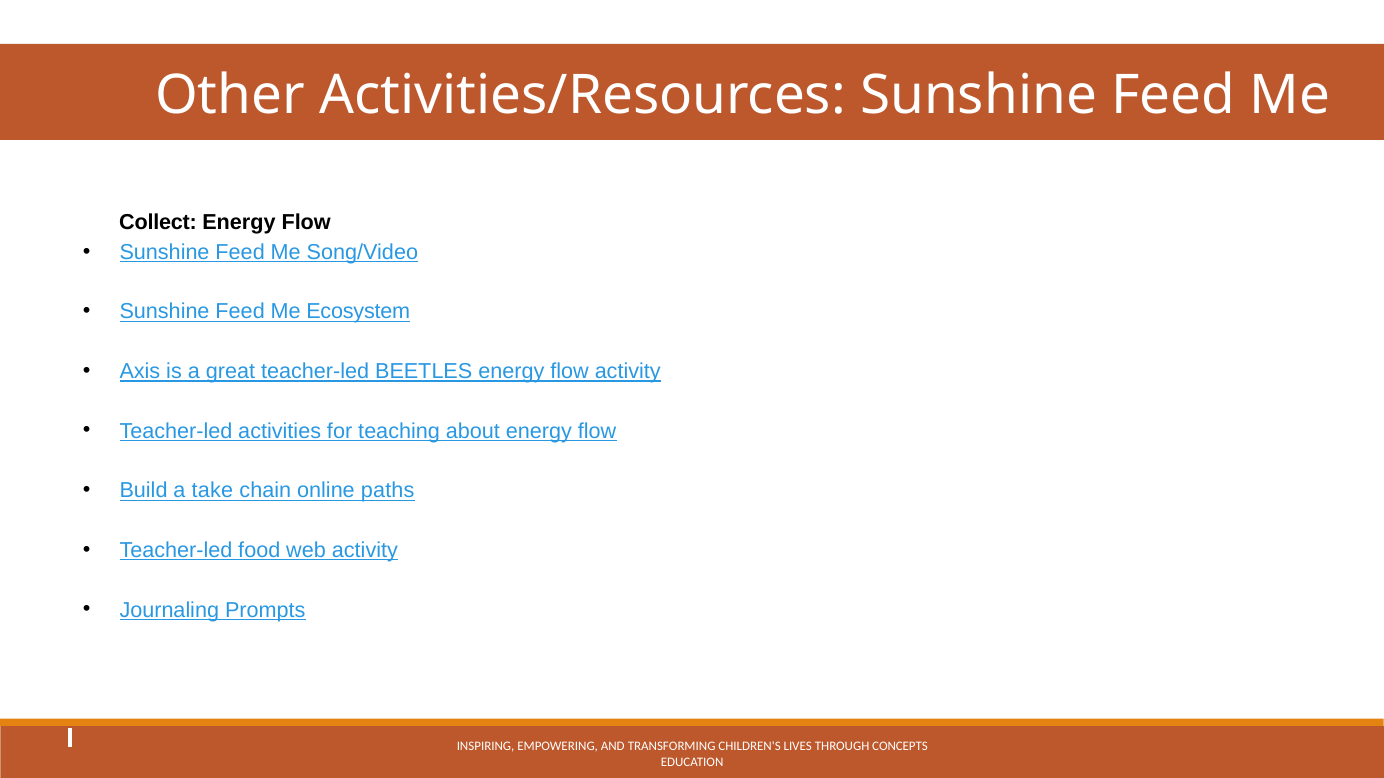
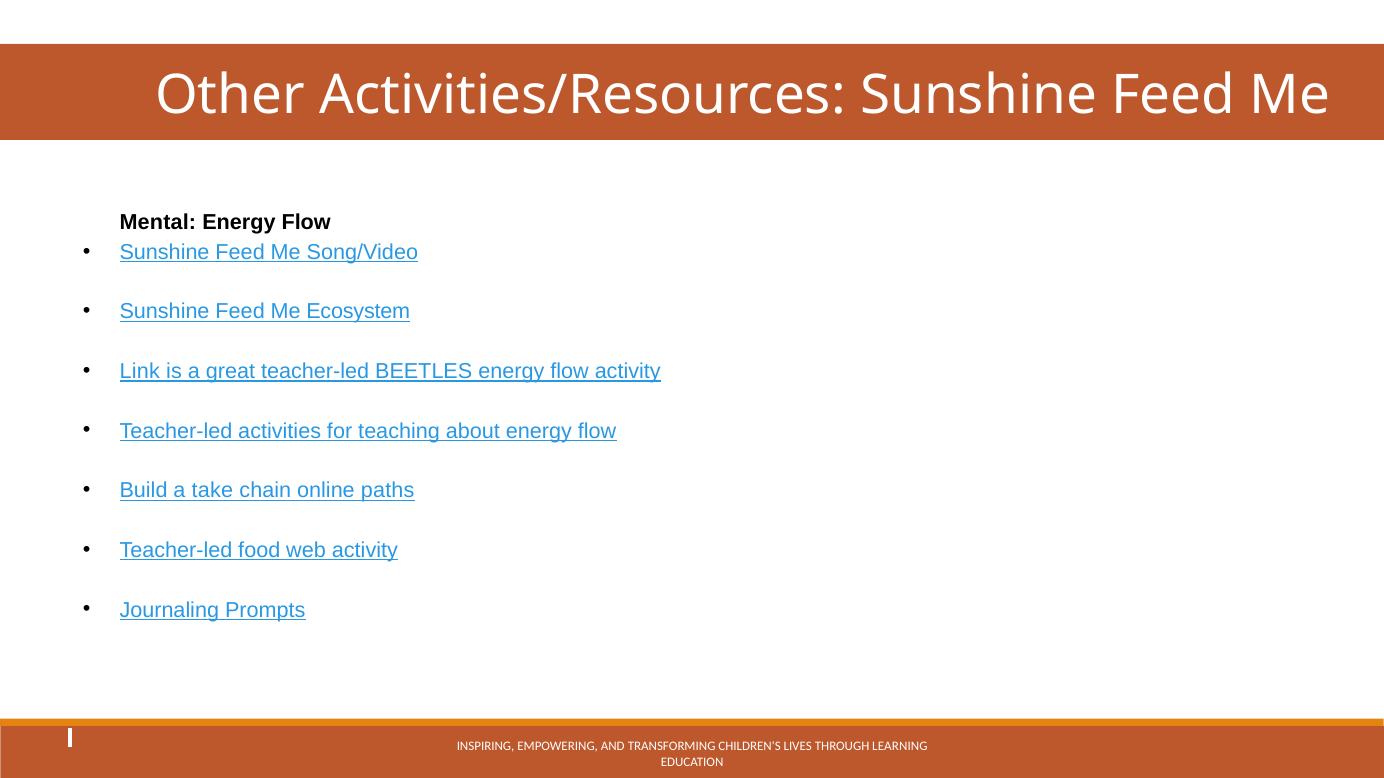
Collect: Collect -> Mental (158, 222)
Axis: Axis -> Link (140, 372)
CONCEPTS: CONCEPTS -> LEARNING (900, 747)
